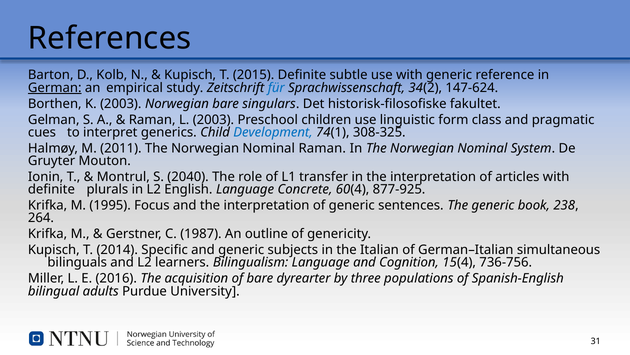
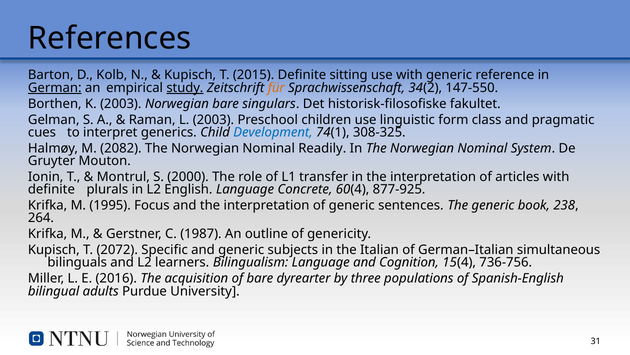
subtle: subtle -> sitting (349, 75)
study underline: none -> present (185, 88)
für colour: blue -> orange (276, 88)
147-624: 147-624 -> 147-550 (472, 88)
2011: 2011 -> 2082 (121, 148)
Nominal Raman: Raman -> Readily (322, 148)
2040: 2040 -> 2000 (188, 177)
2014: 2014 -> 2072 (117, 250)
